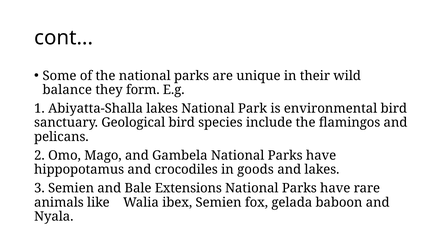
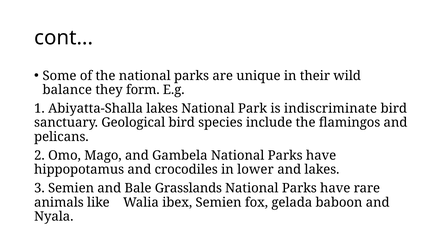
environmental: environmental -> indiscriminate (331, 109)
goods: goods -> lower (255, 170)
Extensions: Extensions -> Grasslands (188, 188)
